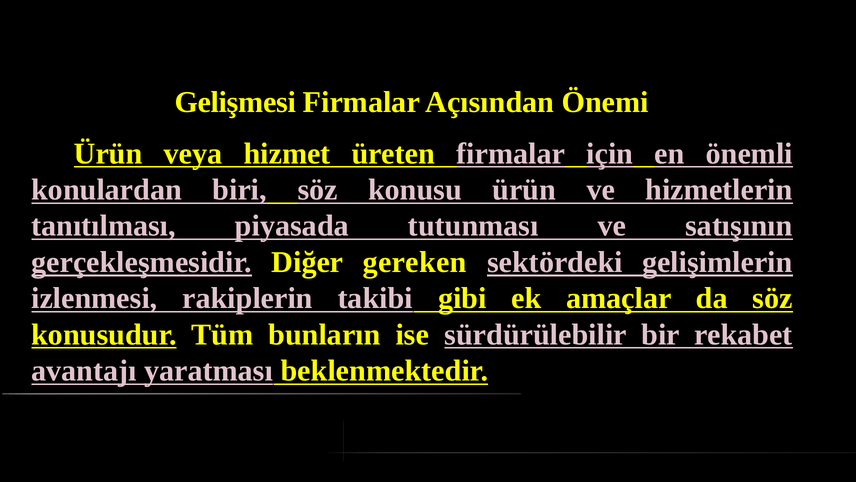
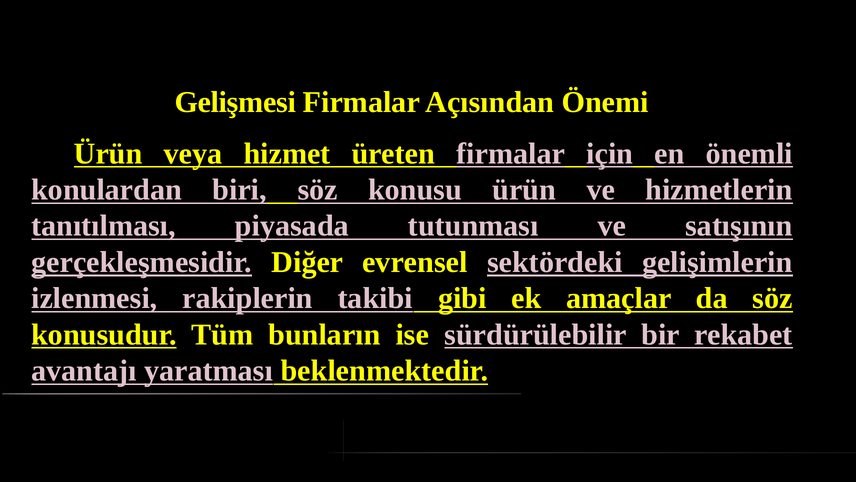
gereken: gereken -> evrensel (415, 262)
